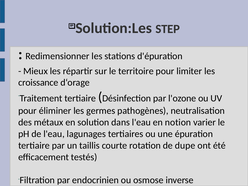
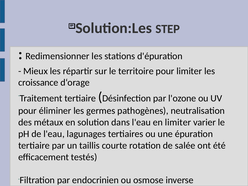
en notion: notion -> limiter (178, 122)
dupe: dupe -> salée (185, 145)
